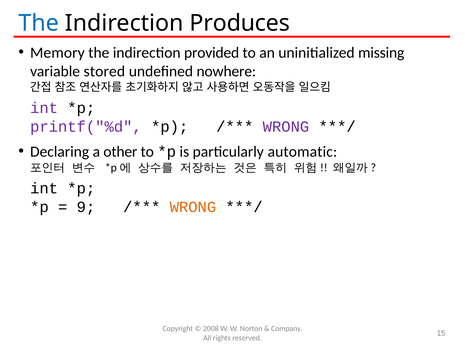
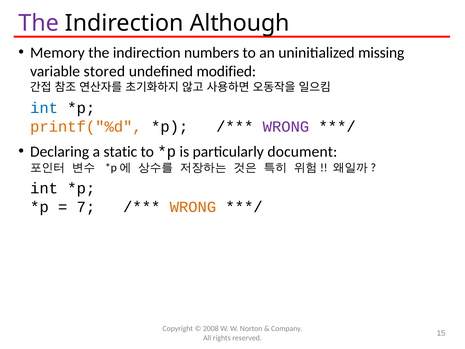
The colour: blue -> purple (39, 23)
Produces: Produces -> Although (240, 23)
provided: provided -> numbers (212, 53)
nowhere: nowhere -> modified (226, 71)
int colour: purple -> blue (44, 108)
printf("%d colour: purple -> orange (86, 127)
other: other -> static (120, 152)
automatic: automatic -> document (302, 152)
9: 9 -> 7 (86, 207)
